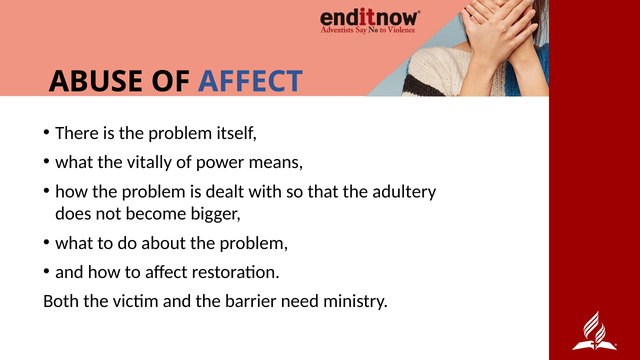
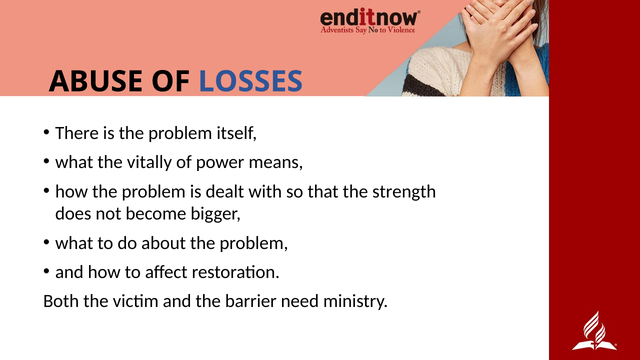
OF AFFECT: AFFECT -> LOSSES (250, 82)
adultery: adultery -> strength (404, 191)
